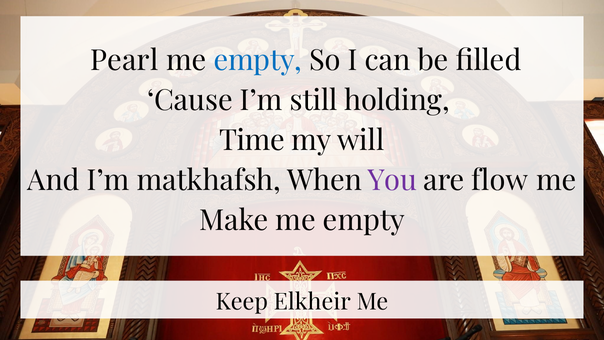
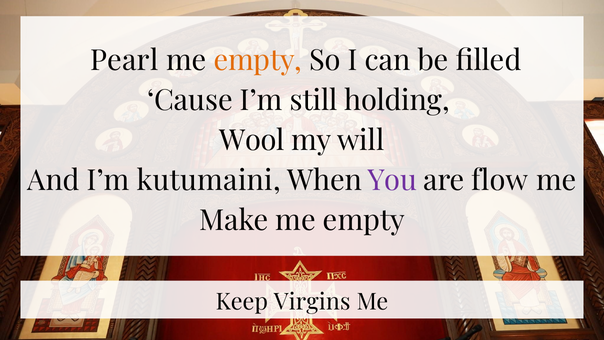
empty colour: blue -> orange (258, 61)
Time: Time -> Wool (252, 141)
matkhafsh: matkhafsh -> kutumaini (209, 180)
Elkheir: Elkheir -> Virgins (312, 302)
